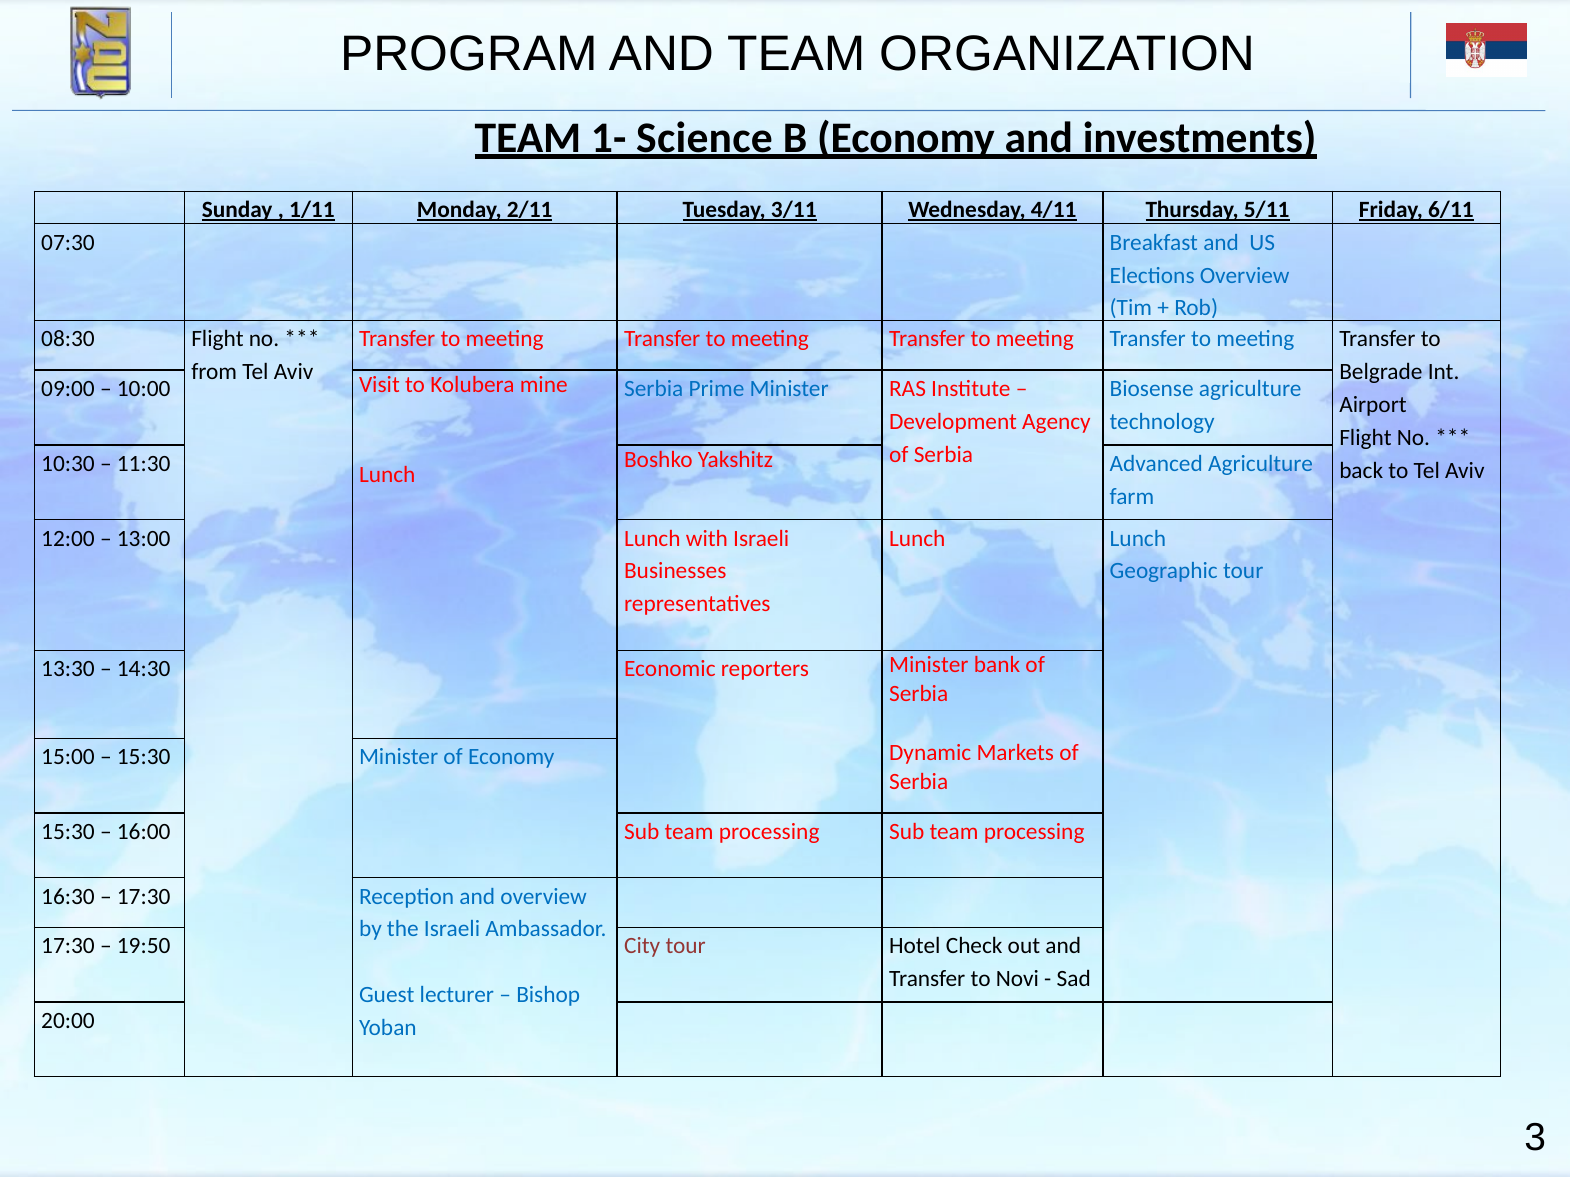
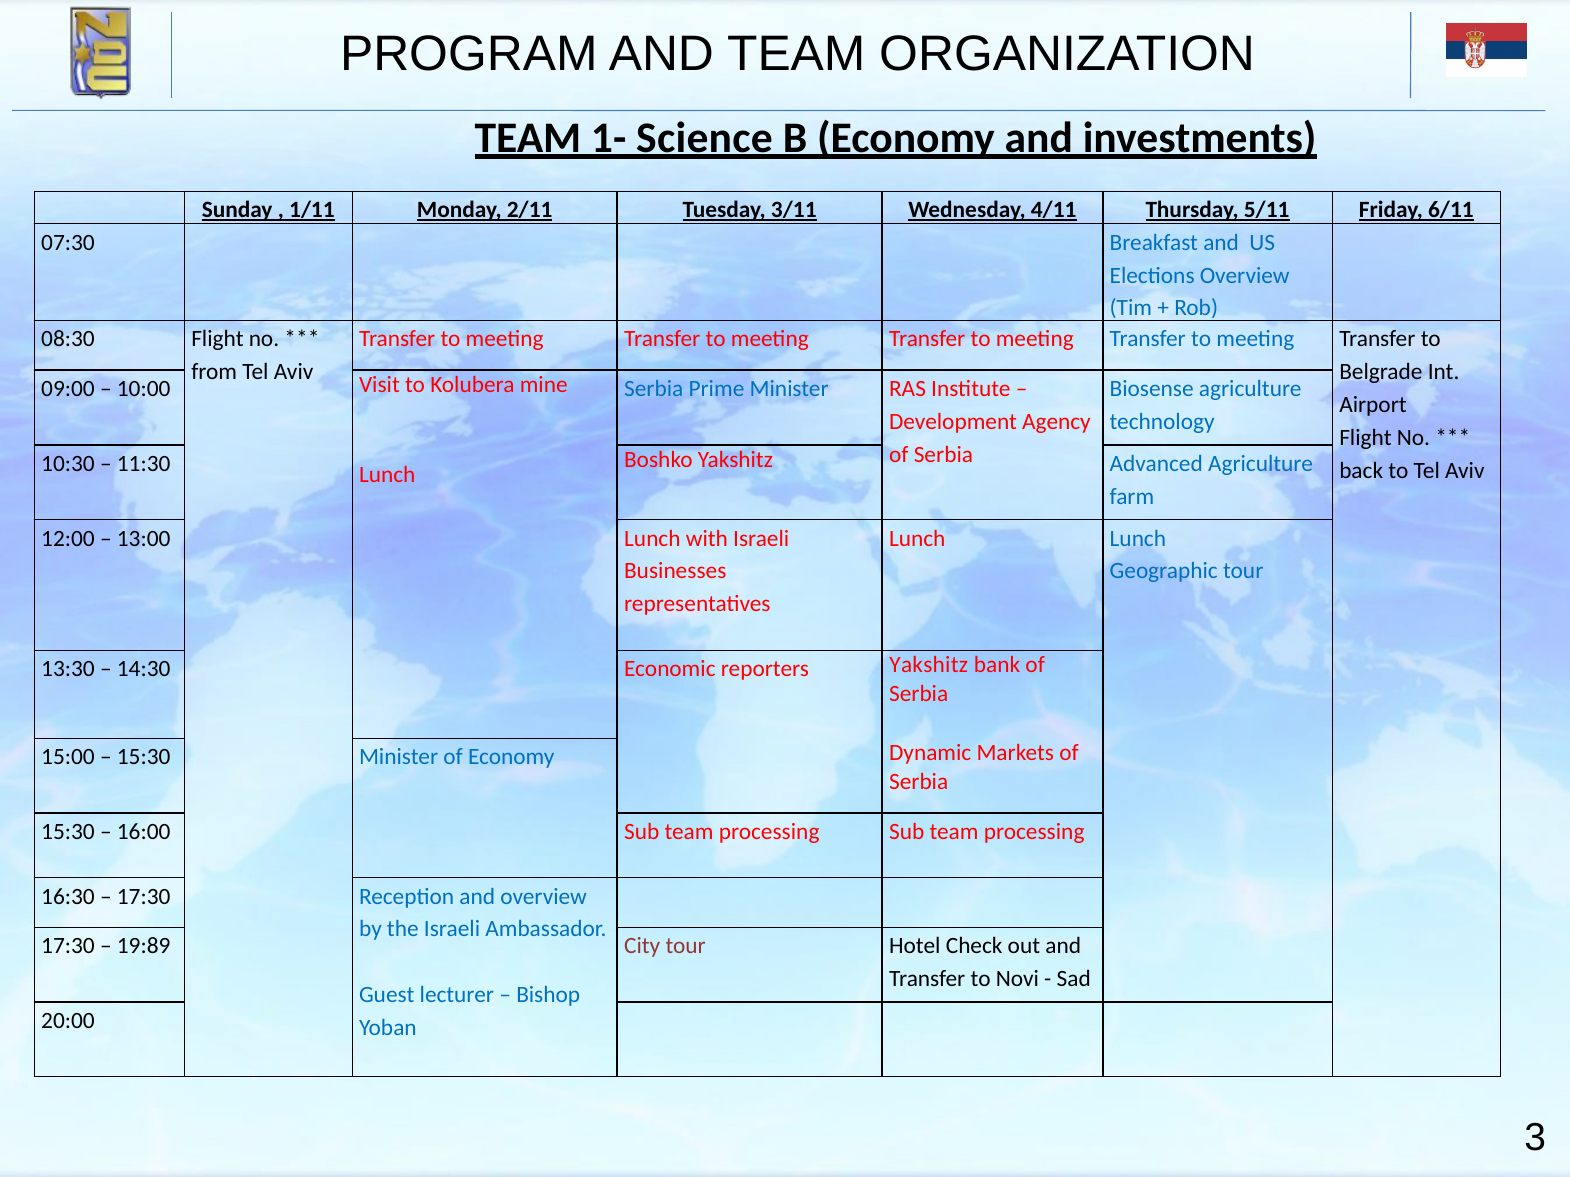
reporters Minister: Minister -> Yakshitz (929, 665)
19:50: 19:50 -> 19:89 (144, 947)
